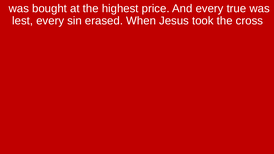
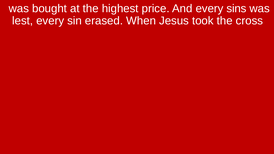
true: true -> sins (237, 8)
